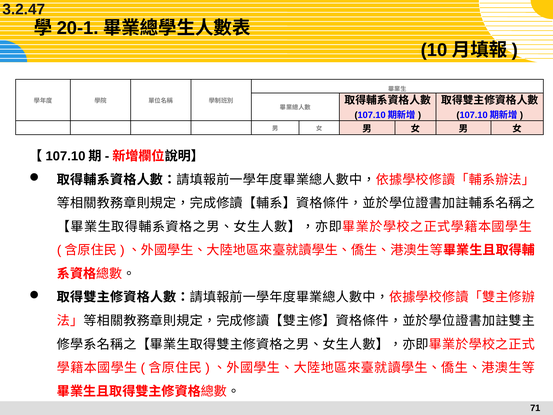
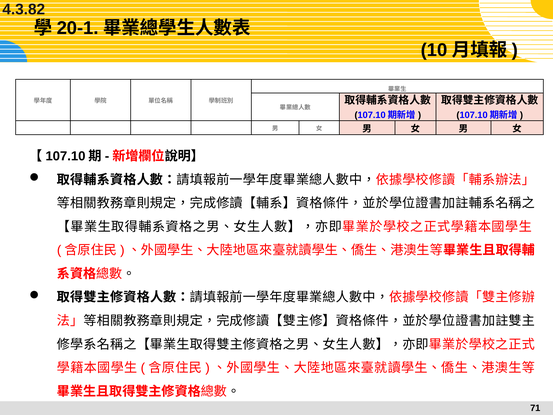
3.2.47: 3.2.47 -> 4.3.82 (24, 9)
